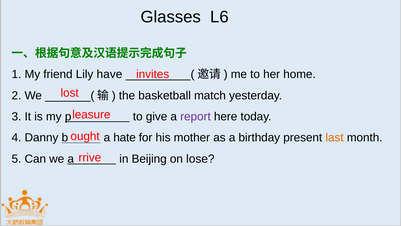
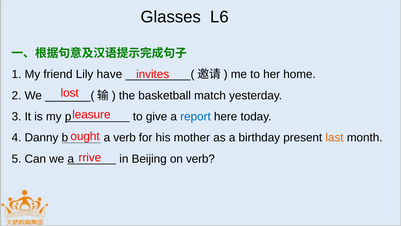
report colour: purple -> blue (195, 116)
a hate: hate -> verb (125, 137)
on lose: lose -> verb (200, 159)
